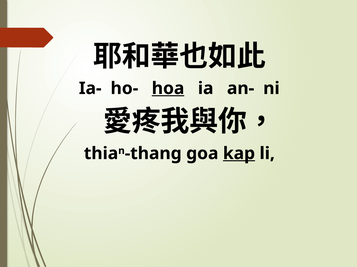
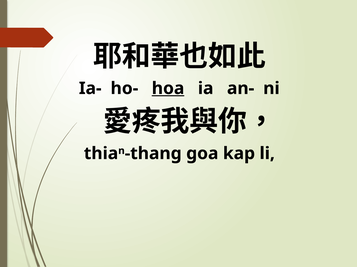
kap underline: present -> none (239, 154)
